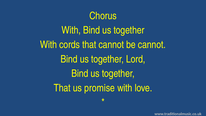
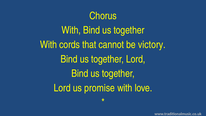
be cannot: cannot -> victory (152, 45)
That: That -> Lord (62, 88)
